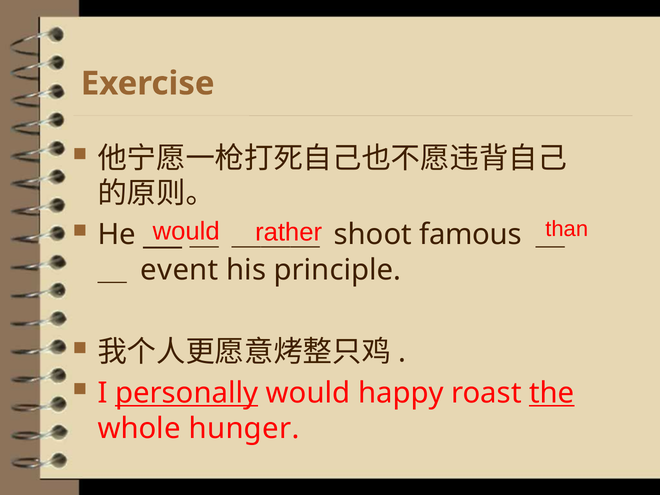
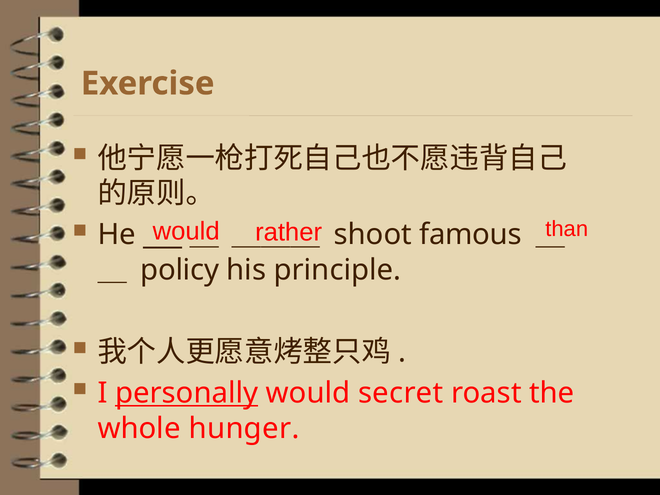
event: event -> policy (180, 270)
happy: happy -> secret (401, 393)
the underline: present -> none (552, 393)
